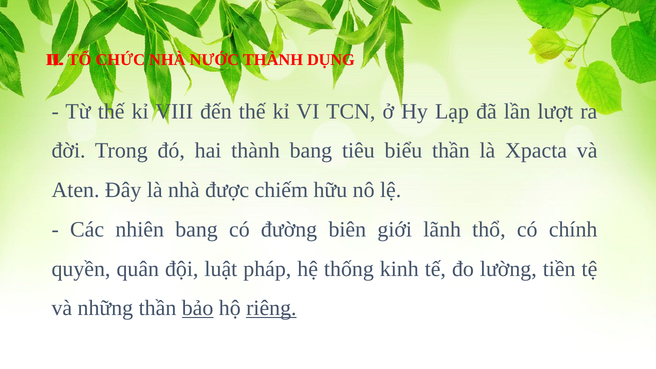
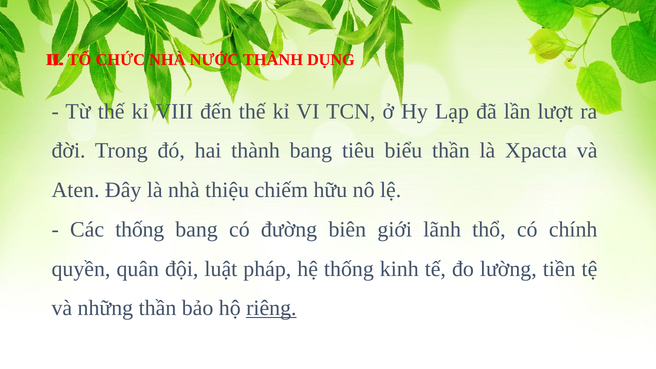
được: được -> thiệu (227, 190)
Các nhiên: nhiên -> thống (140, 229)
bảo underline: present -> none (198, 308)
